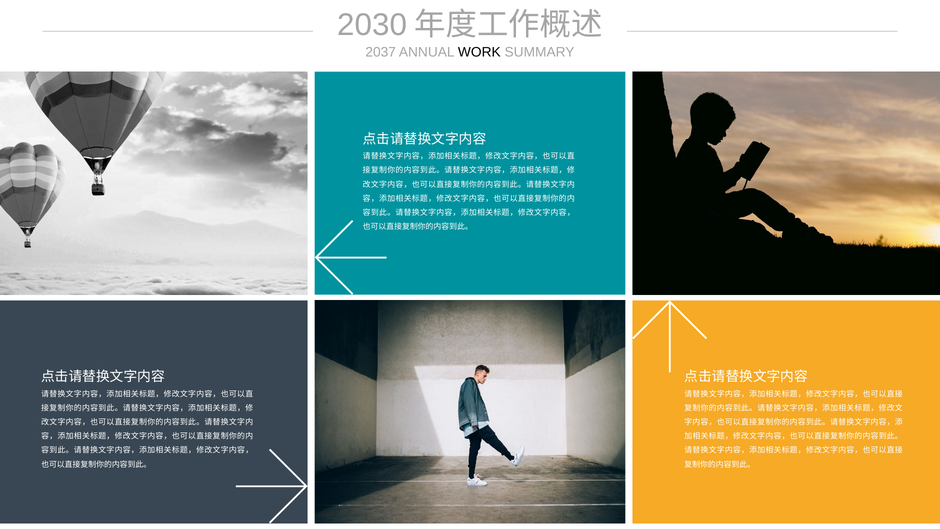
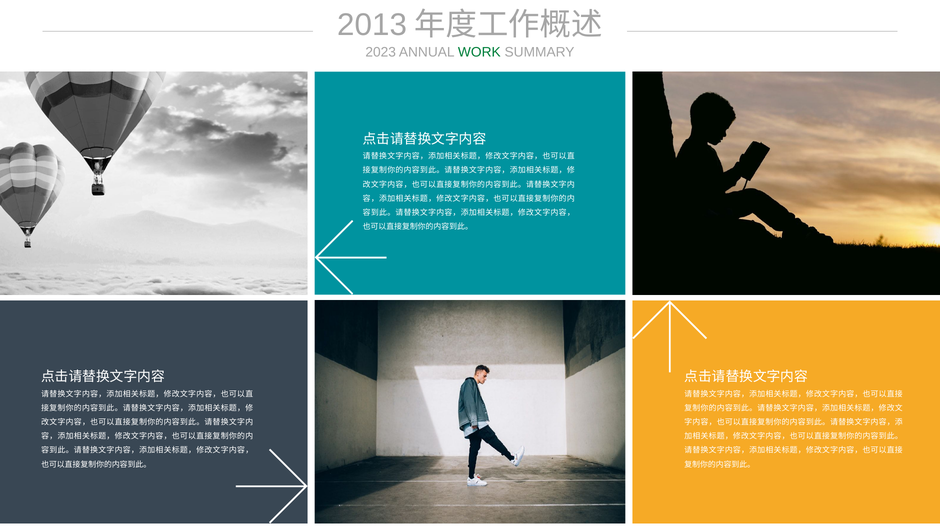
2030: 2030 -> 2013 (372, 25)
2037: 2037 -> 2023 (381, 52)
WORK colour: black -> green (479, 52)
